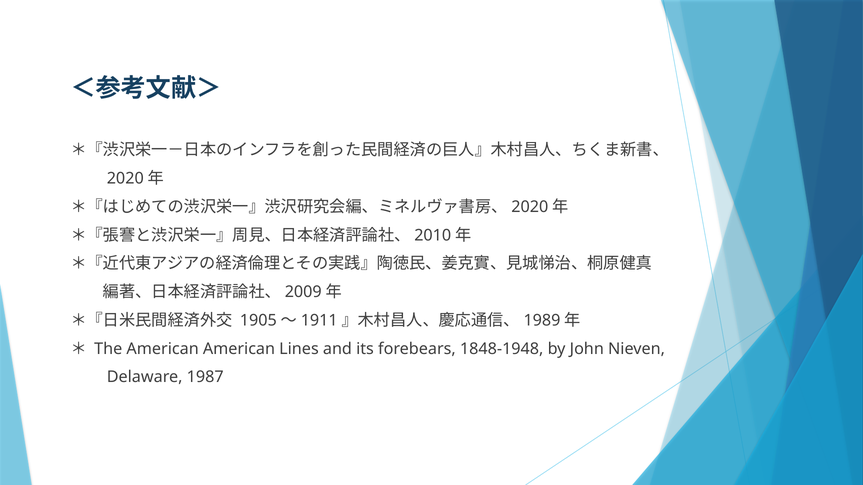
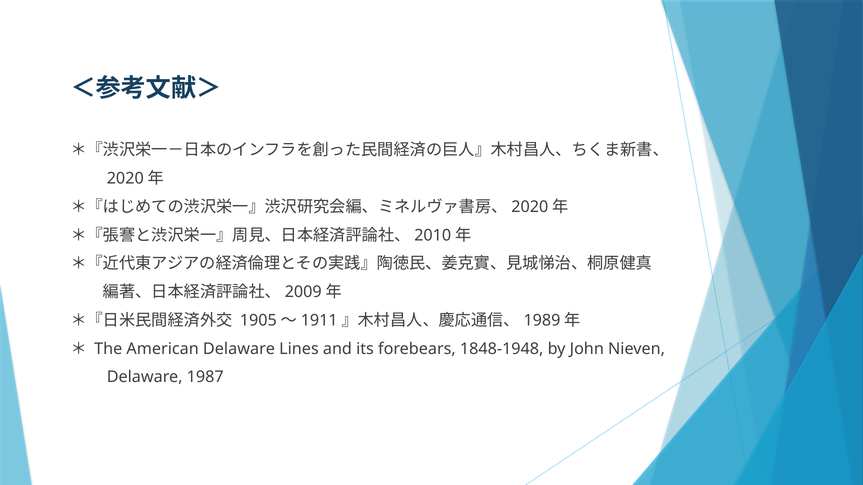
American American: American -> Delaware (239, 349)
